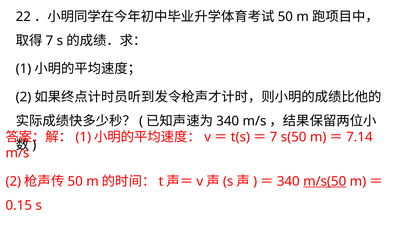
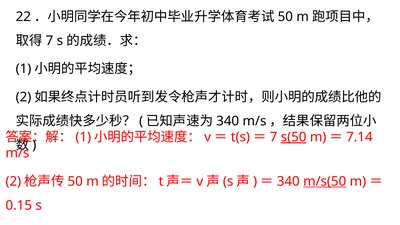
s(50 underline: none -> present (294, 137)
